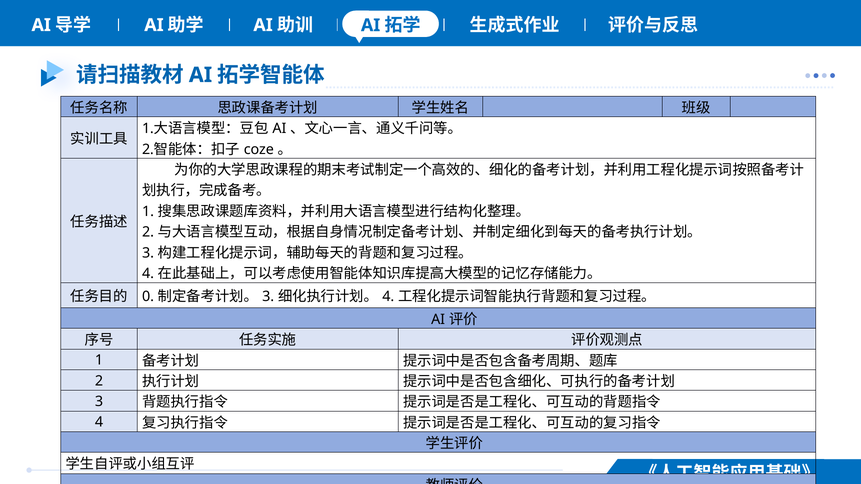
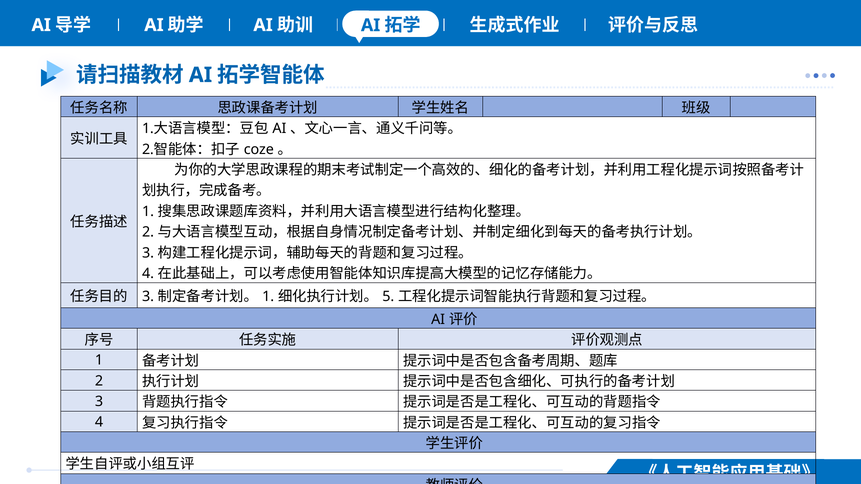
0: 0 -> 3 (148, 297)
3: 3 -> 1 (268, 297)
4: 4 -> 5 (388, 297)
